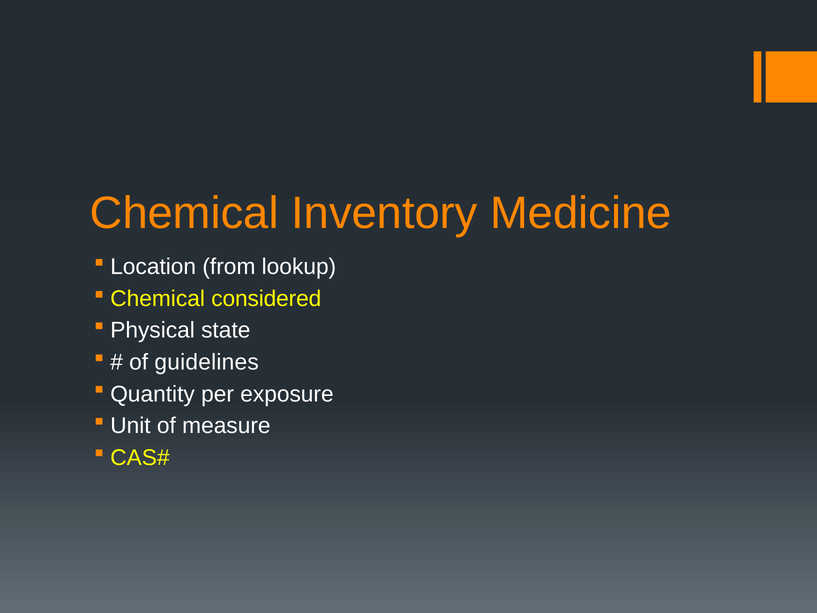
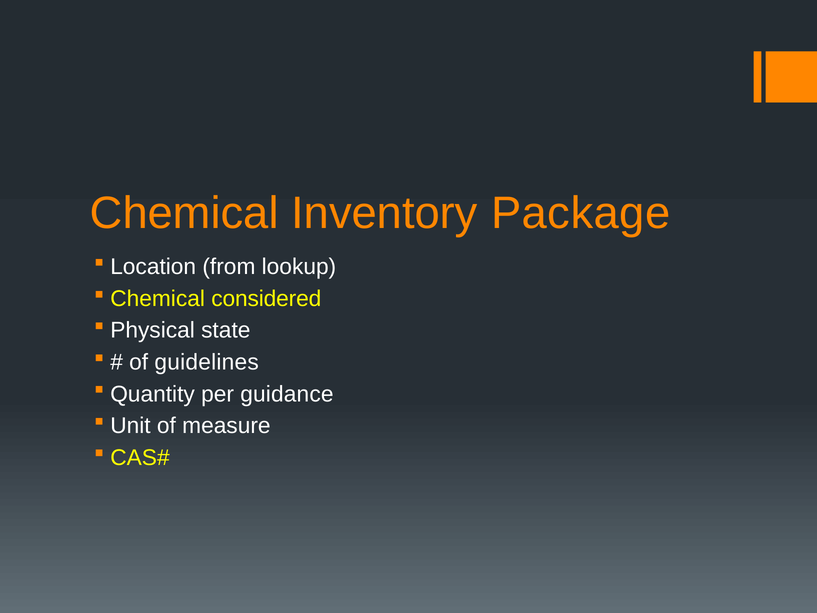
Medicine: Medicine -> Package (581, 213)
exposure: exposure -> guidance (287, 394)
